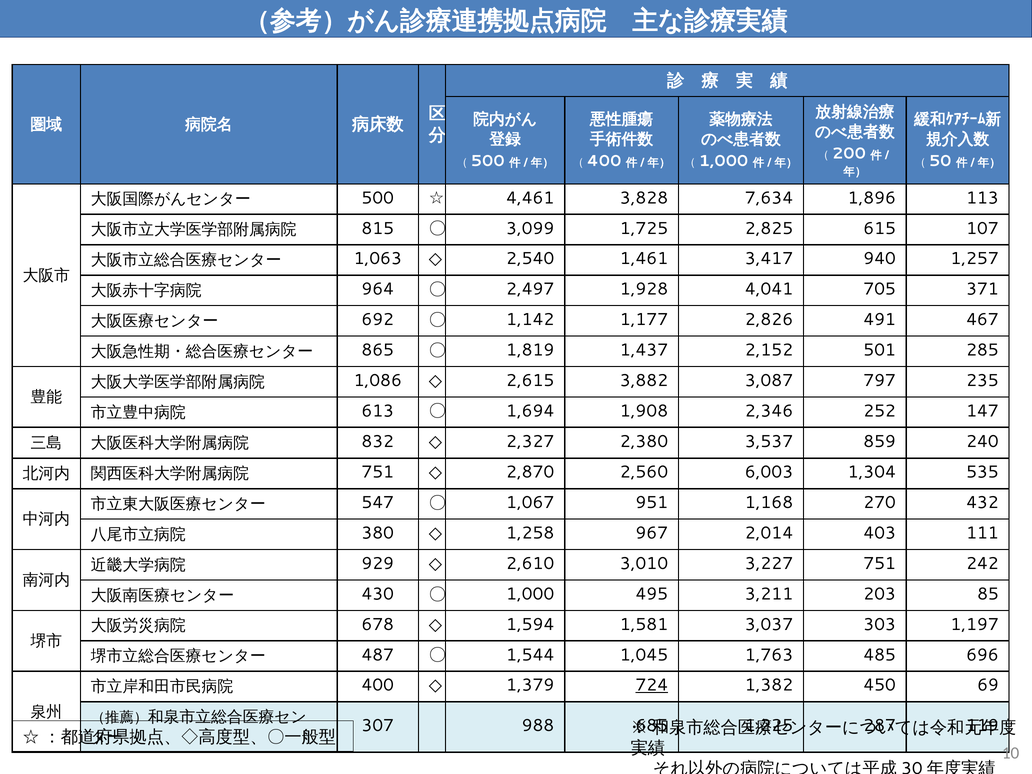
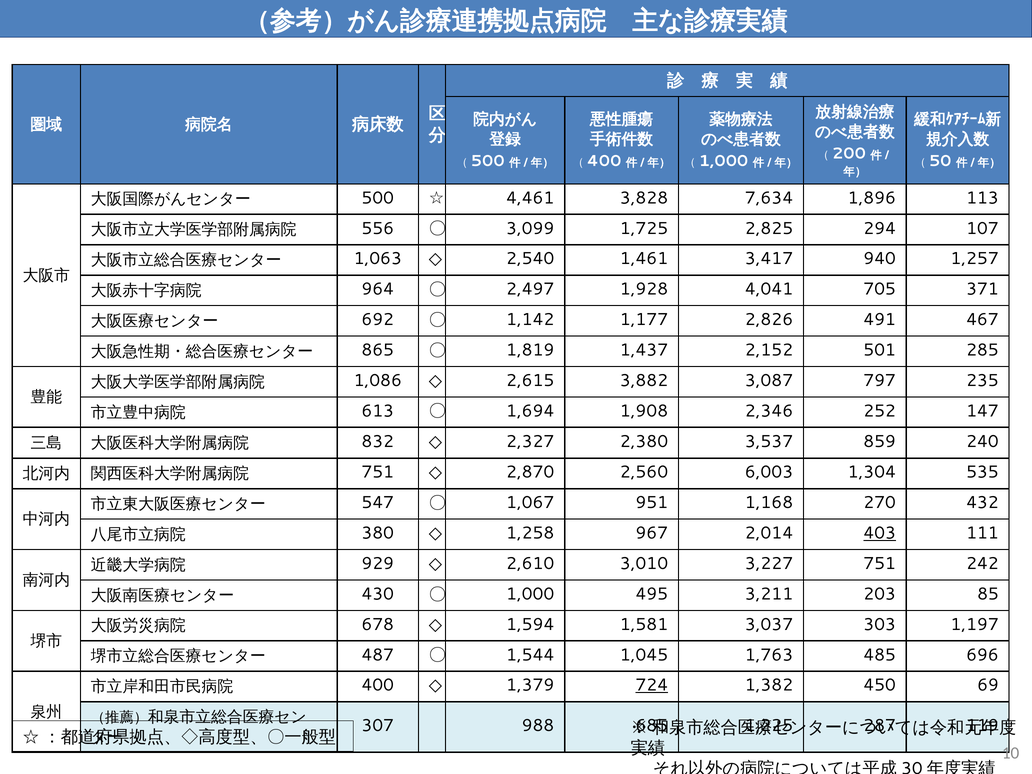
815: 815 -> 556 (378, 228)
615: 615 -> 294 (880, 228)
403 underline: none -> present (880, 533)
